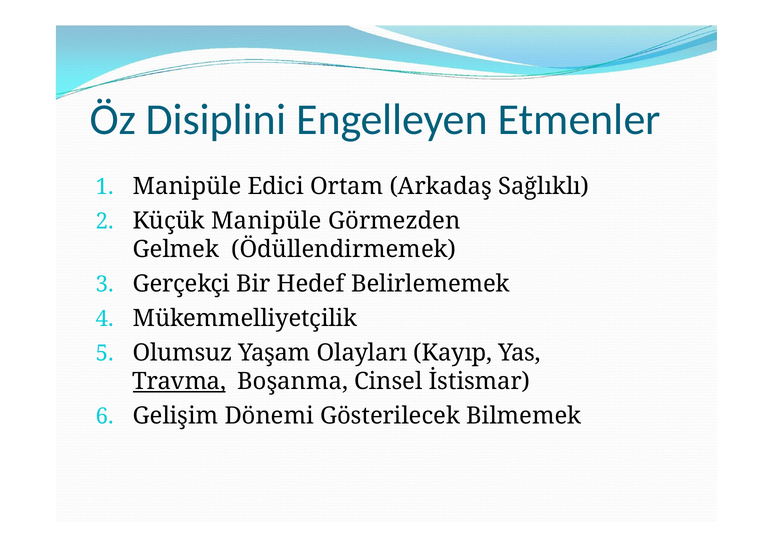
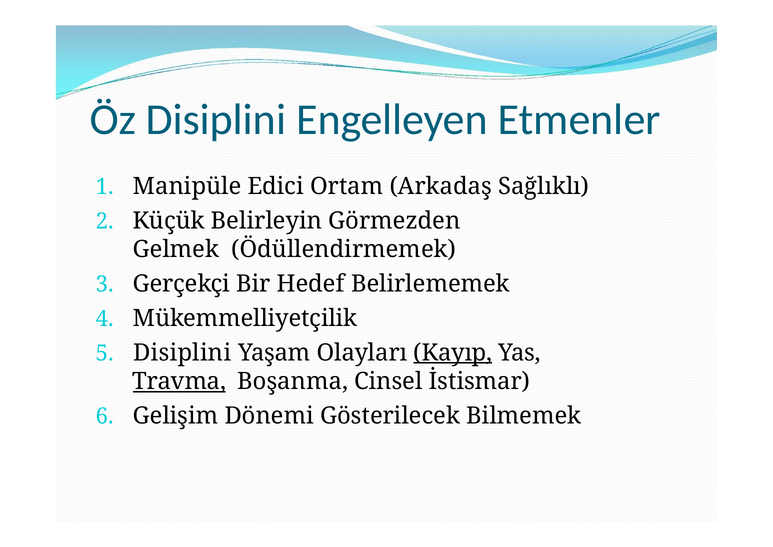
Küçük Manipüle: Manipüle -> Belirleyin (267, 221)
Olumsuz: Olumsuz -> Disiplini (182, 352)
Kayıp underline: none -> present (453, 352)
